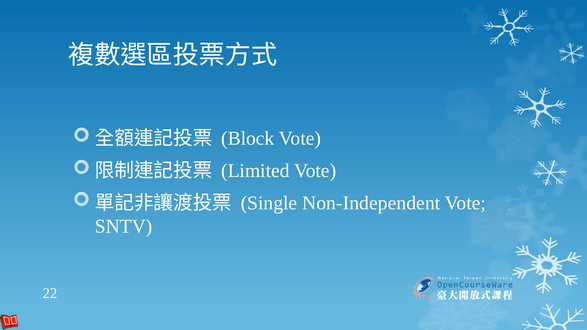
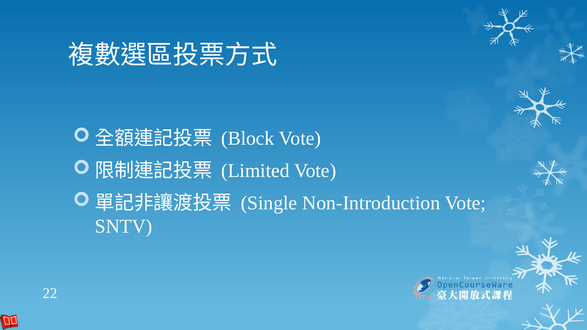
Non-Independent: Non-Independent -> Non-Introduction (371, 203)
